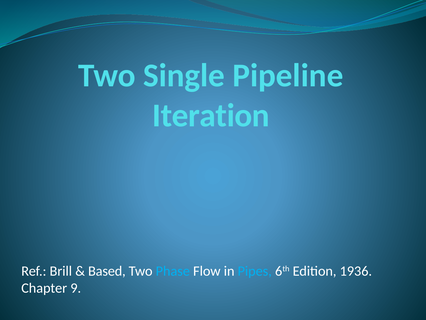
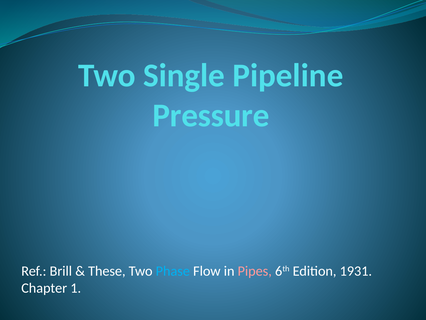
Iteration: Iteration -> Pressure (211, 115)
Based: Based -> These (107, 271)
Pipes colour: light blue -> pink (255, 271)
1936: 1936 -> 1931 (356, 271)
9: 9 -> 1 (76, 288)
